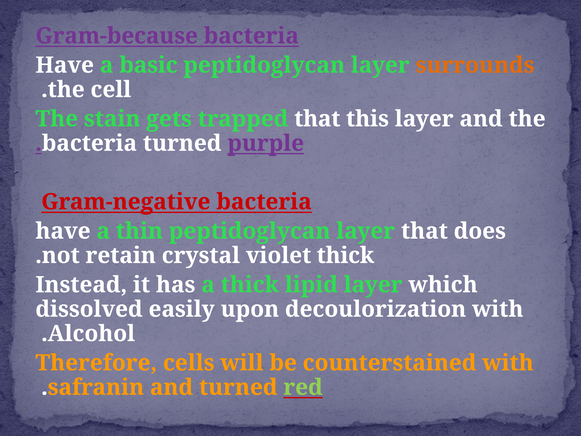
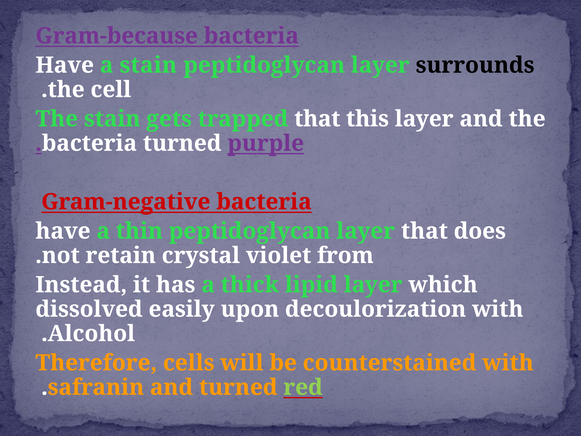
a basic: basic -> stain (148, 65)
surrounds colour: orange -> black (475, 65)
violet thick: thick -> from (345, 255)
